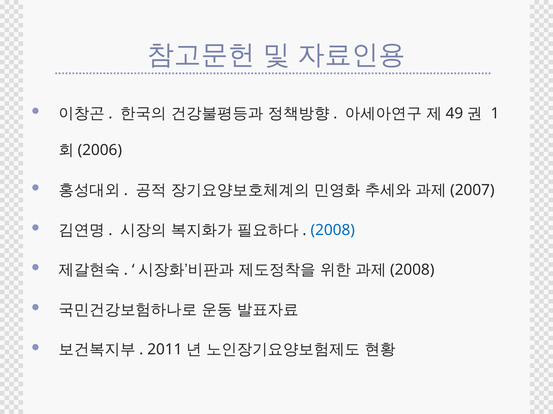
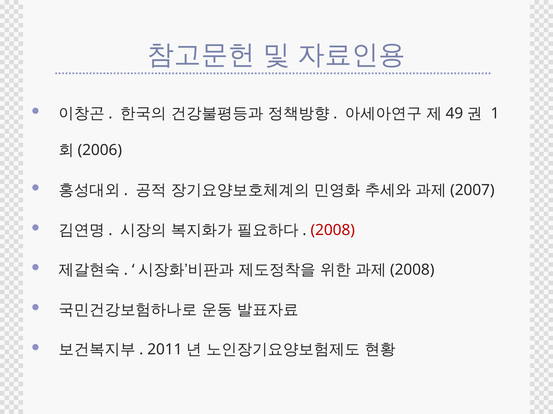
2008 colour: blue -> red (333, 230)
